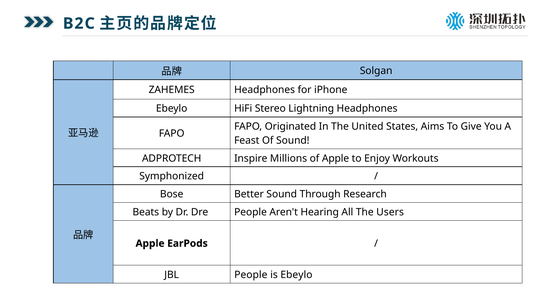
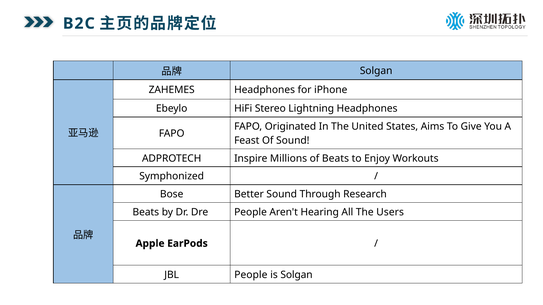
of Apple: Apple -> Beats (335, 159)
is Ebeylo: Ebeylo -> Solgan (297, 275)
